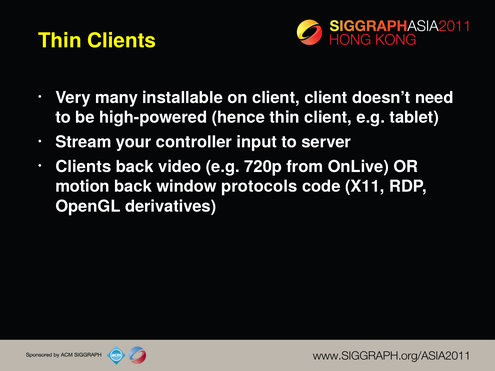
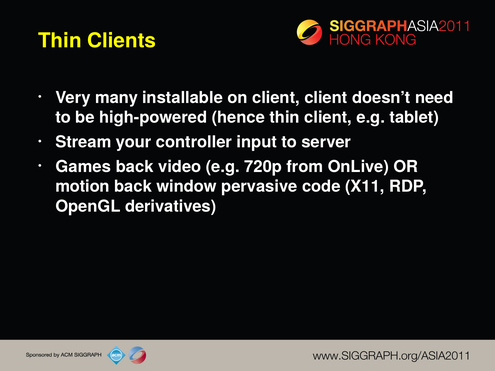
Clients: Clients -> Games (83, 167)
protocols: protocols -> pervasive (259, 187)
